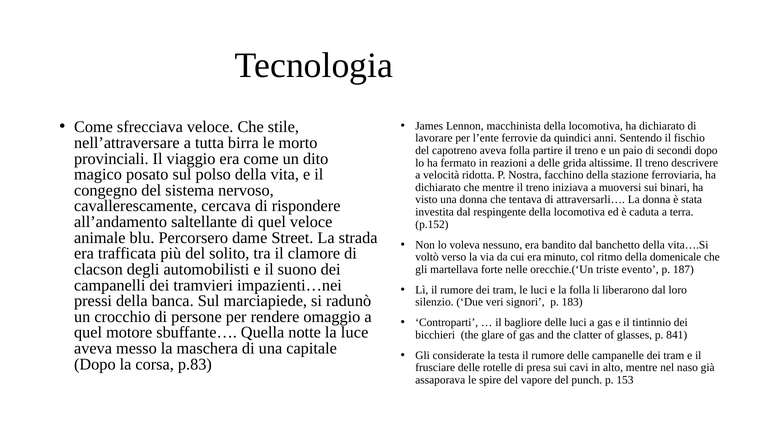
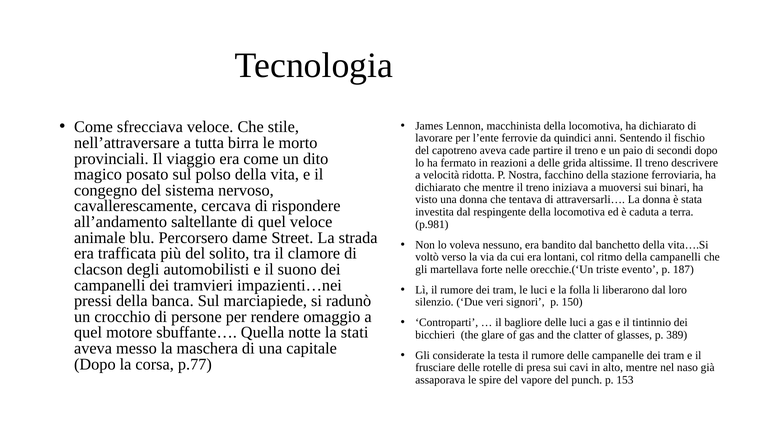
aveva folla: folla -> cade (520, 150)
p.152: p.152 -> p.981 (432, 224)
minuto: minuto -> lontani (561, 257)
della domenicale: domenicale -> campanelli (675, 257)
183: 183 -> 150 (572, 302)
luce: luce -> stati (355, 332)
841: 841 -> 389 (677, 335)
p.83: p.83 -> p.77 (195, 364)
